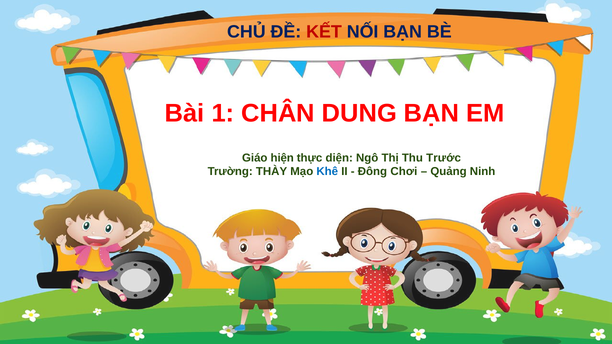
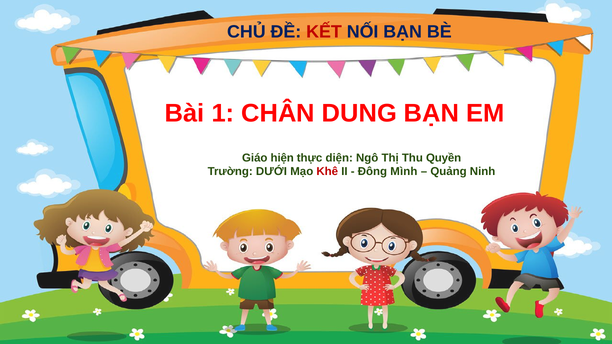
Trước: Trước -> Quyền (444, 158)
THÀY: THÀY -> DƯỚI (271, 172)
Khê colour: blue -> red (327, 172)
Chơi: Chơi -> Mình (404, 172)
